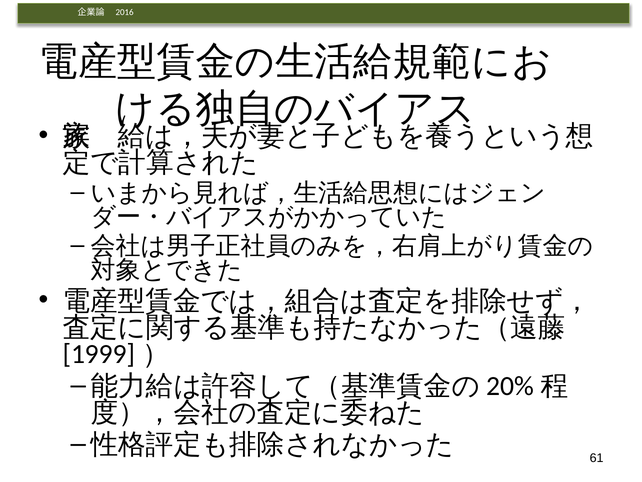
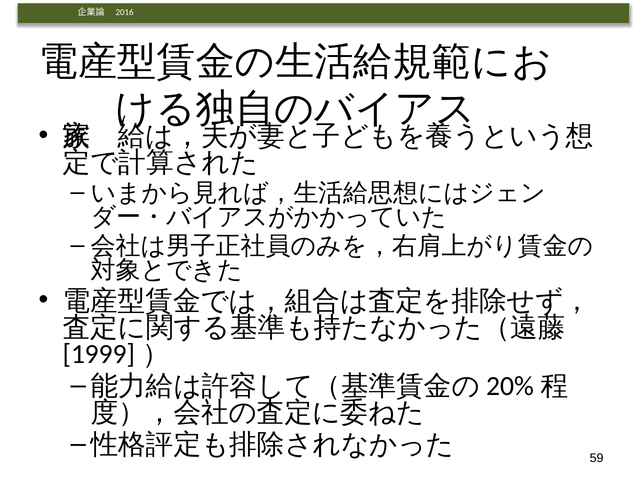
61: 61 -> 59 (597, 458)
